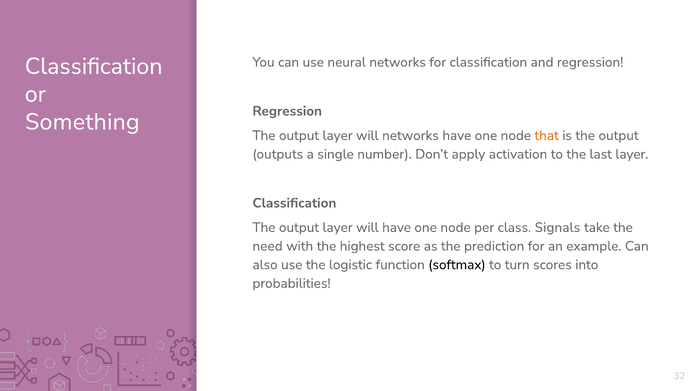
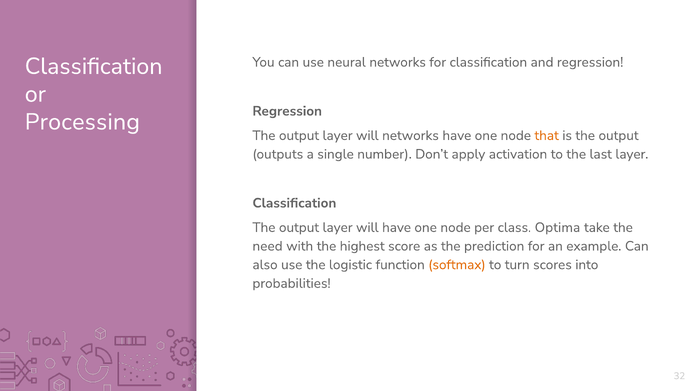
Something: Something -> Processing (82, 122)
Signals: Signals -> Optima (557, 227)
softmax colour: black -> orange (457, 265)
